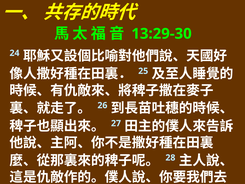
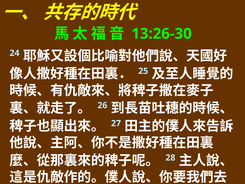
13:29-30: 13:29-30 -> 13:26-30 (162, 34)
